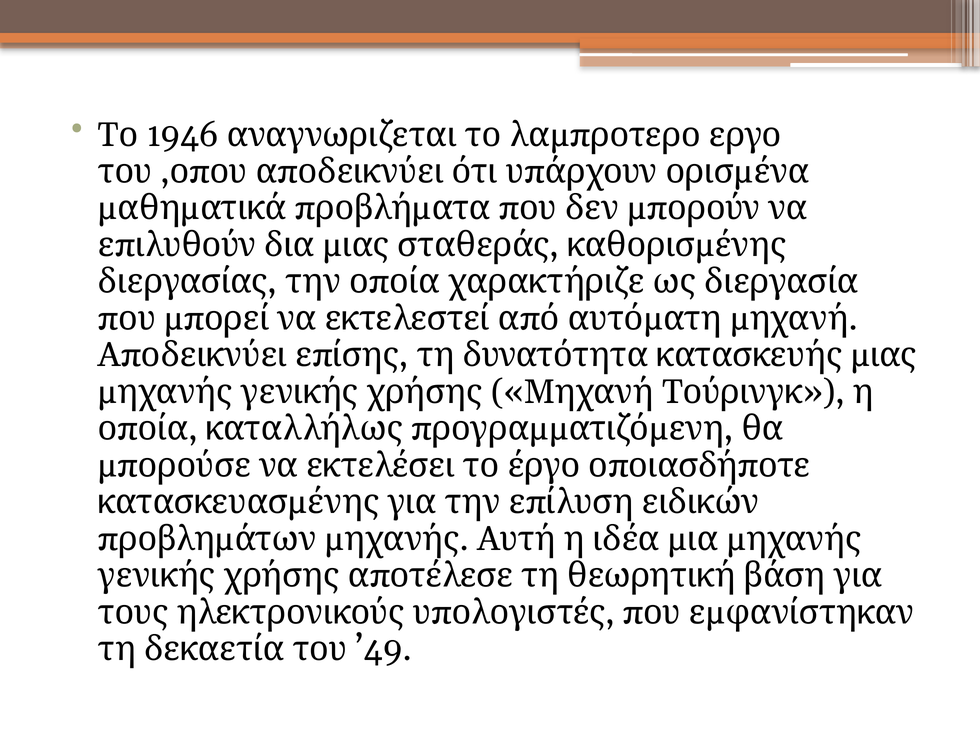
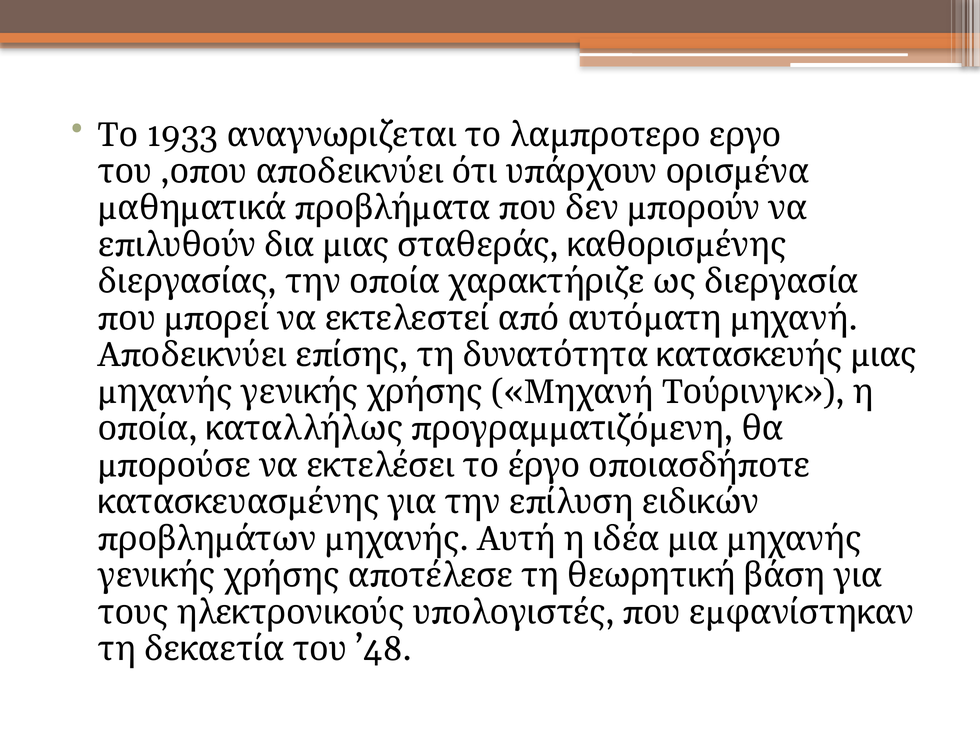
1946: 1946 -> 1933 (182, 135)
’49: ’49 -> ’48 (384, 649)
